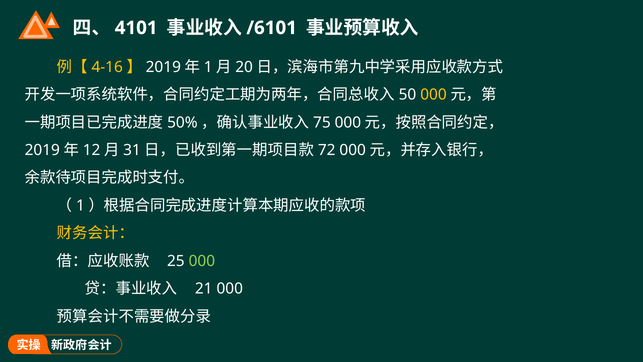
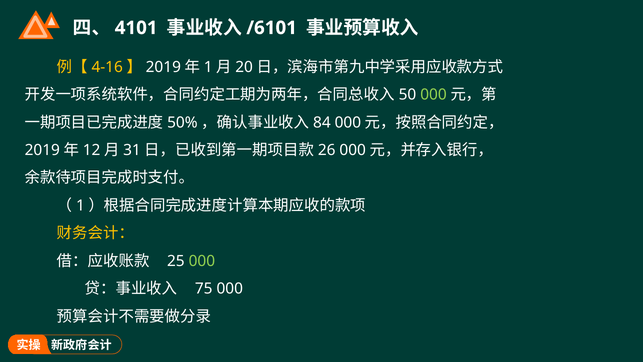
000 colour: yellow -> light green (434, 95)
75: 75 -> 84 (322, 122)
72: 72 -> 26 (327, 150)
21: 21 -> 75 (204, 289)
